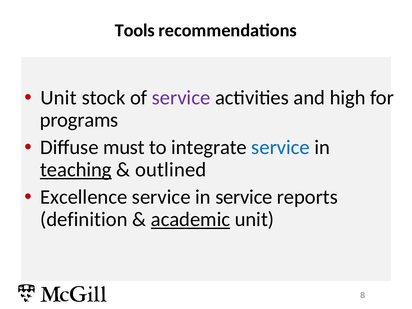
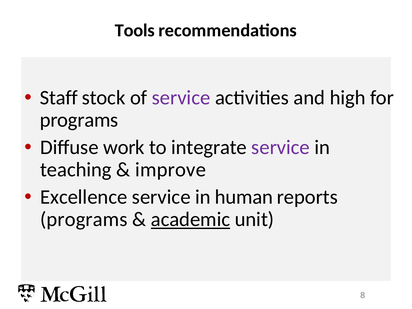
Unit: Unit -> Staff (59, 98)
must: must -> work (124, 148)
service colour: blue -> purple (281, 148)
teaching underline: present -> none (76, 170)
outlined: outlined -> improve (171, 170)
in service: service -> human (244, 197)
definition: definition -> programs (84, 219)
